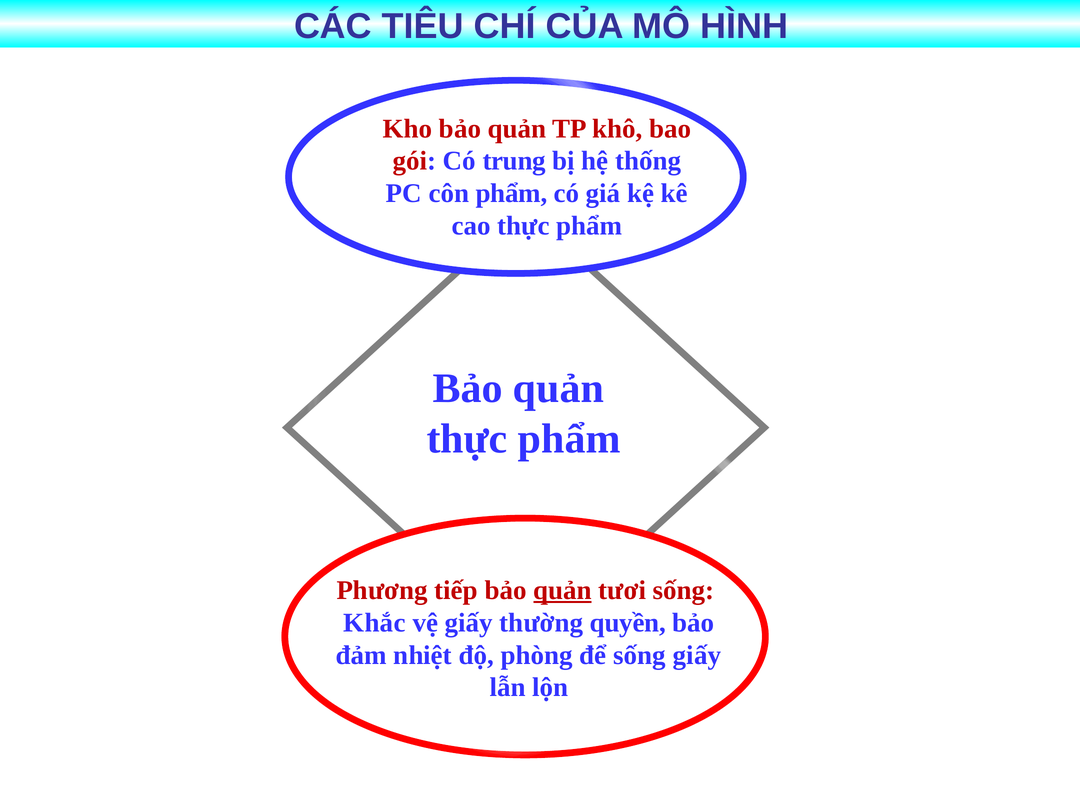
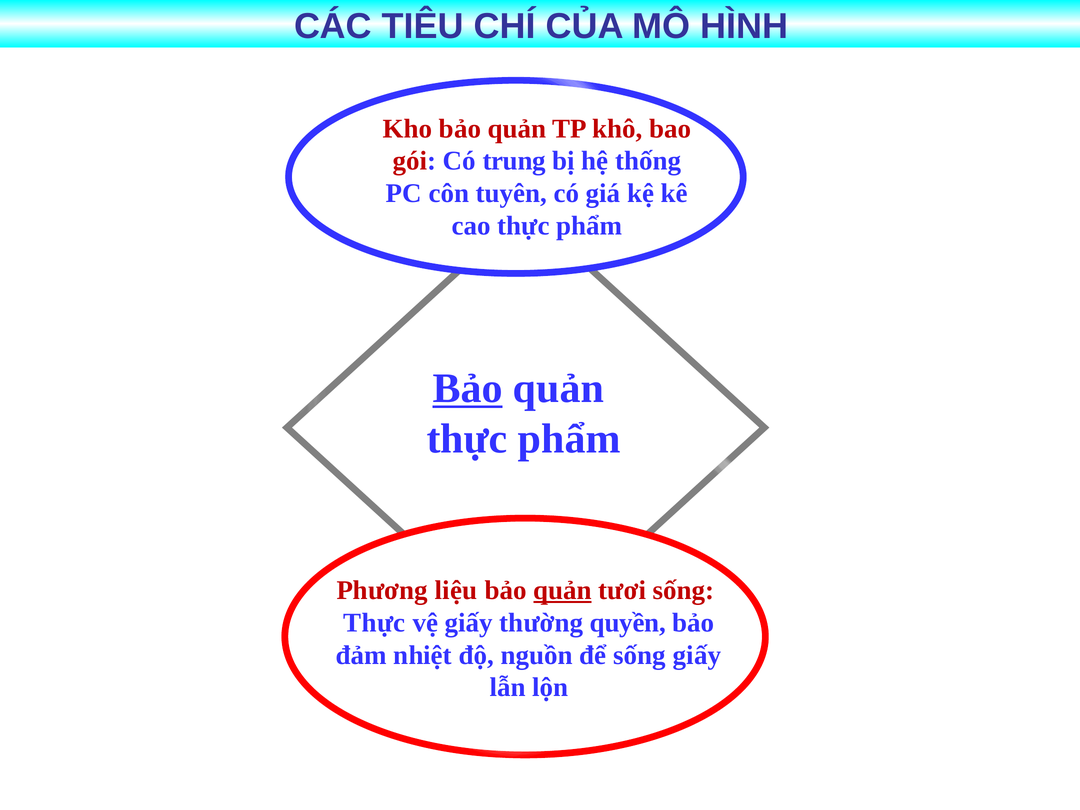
côn phẩm: phẩm -> tuyên (511, 193)
Bảo underline: none -> present (468, 389)
tiếp: tiếp -> liệu (456, 590)
Khắc: Khắc -> Thực (374, 623)
phòng: phòng -> nguồn (537, 655)
